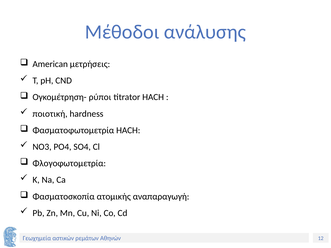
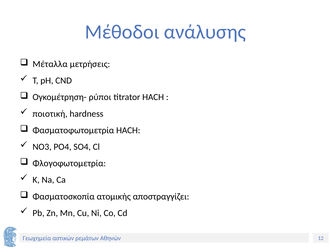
American: American -> Μέταλλα (50, 64)
αναπαραγωγή: αναπαραγωγή -> αποστραγγίζει (161, 197)
